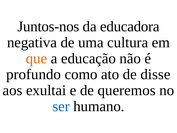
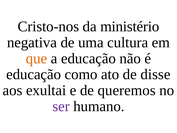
Juntos-nos: Juntos-nos -> Cristo-nos (48, 26)
educadora: educadora -> ministério (130, 26)
profundo: profundo -> educação (34, 74)
ser colour: blue -> purple (61, 106)
